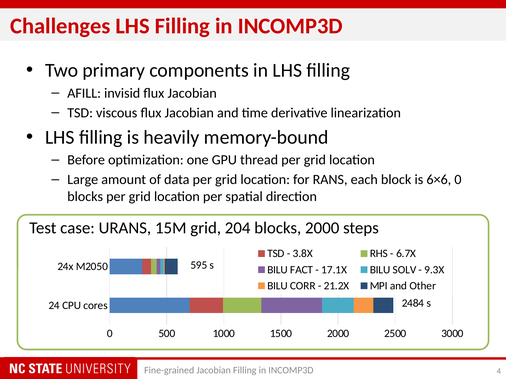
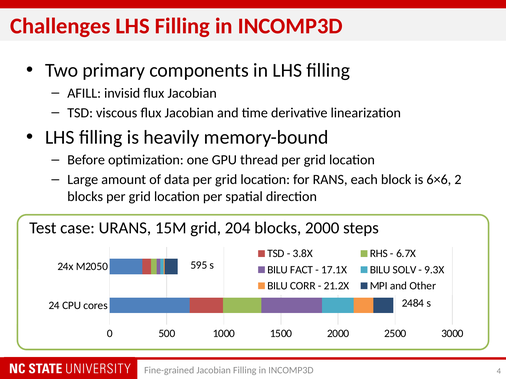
6×6 0: 0 -> 2 (458, 180)
